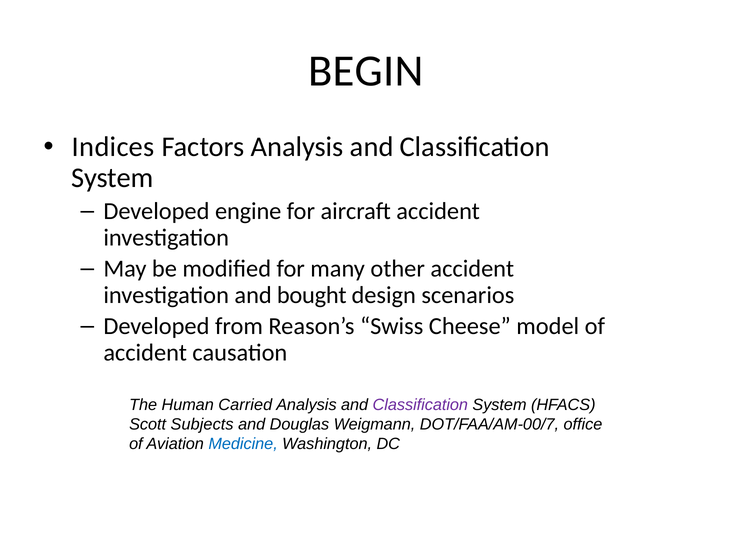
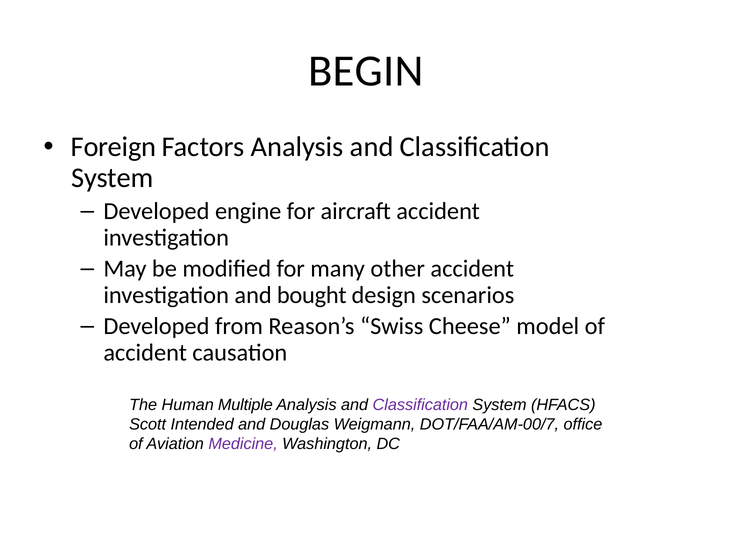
Indices: Indices -> Foreign (113, 147)
Carried: Carried -> Multiple (245, 405)
Subjects: Subjects -> Intended (202, 424)
Medicine colour: blue -> purple (243, 444)
